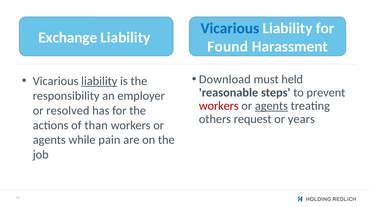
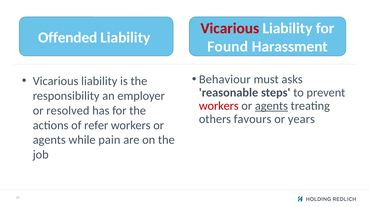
Vicarious colour: blue -> red (230, 28)
Exchange: Exchange -> Offended (68, 38)
Download: Download -> Behaviour (225, 80)
held: held -> asks (292, 80)
liability underline: present -> none (99, 81)
request: request -> favours (253, 119)
than: than -> refer (96, 126)
